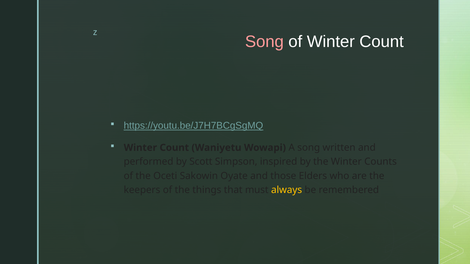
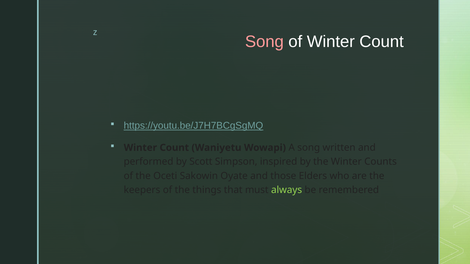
always colour: yellow -> light green (287, 190)
